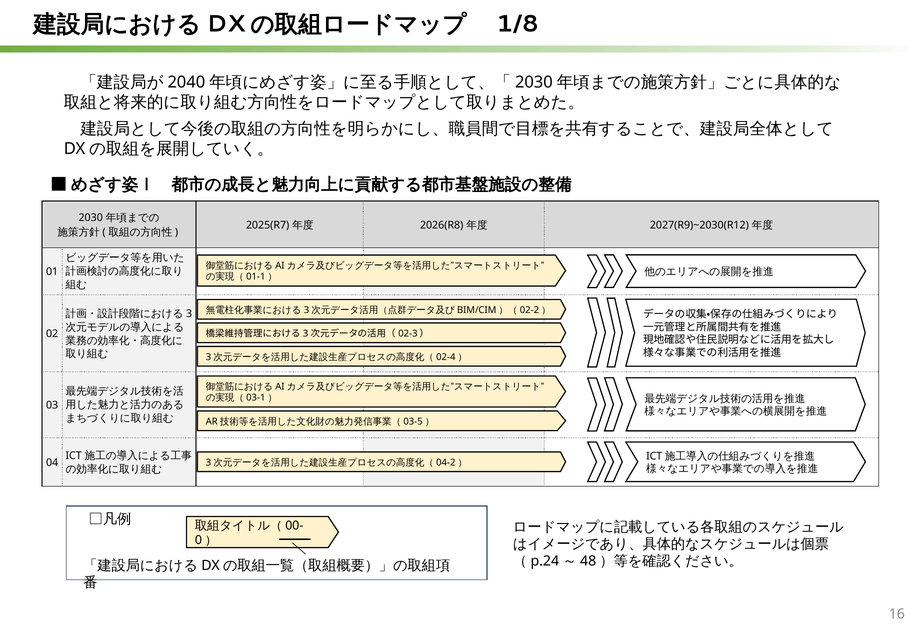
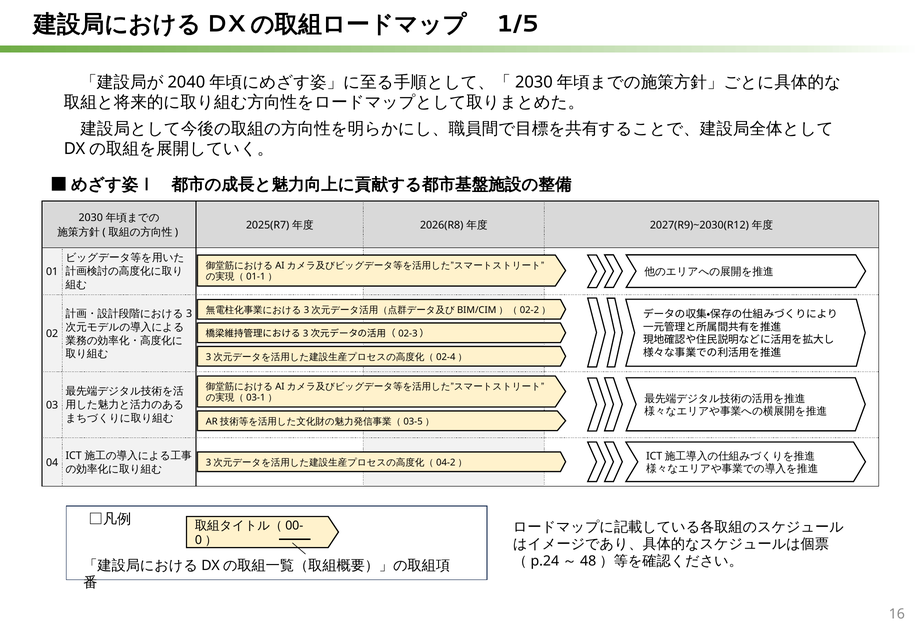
1/8: 1/8 -> 1/5 (517, 24)
